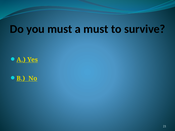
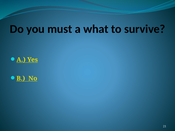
a must: must -> what (96, 29)
